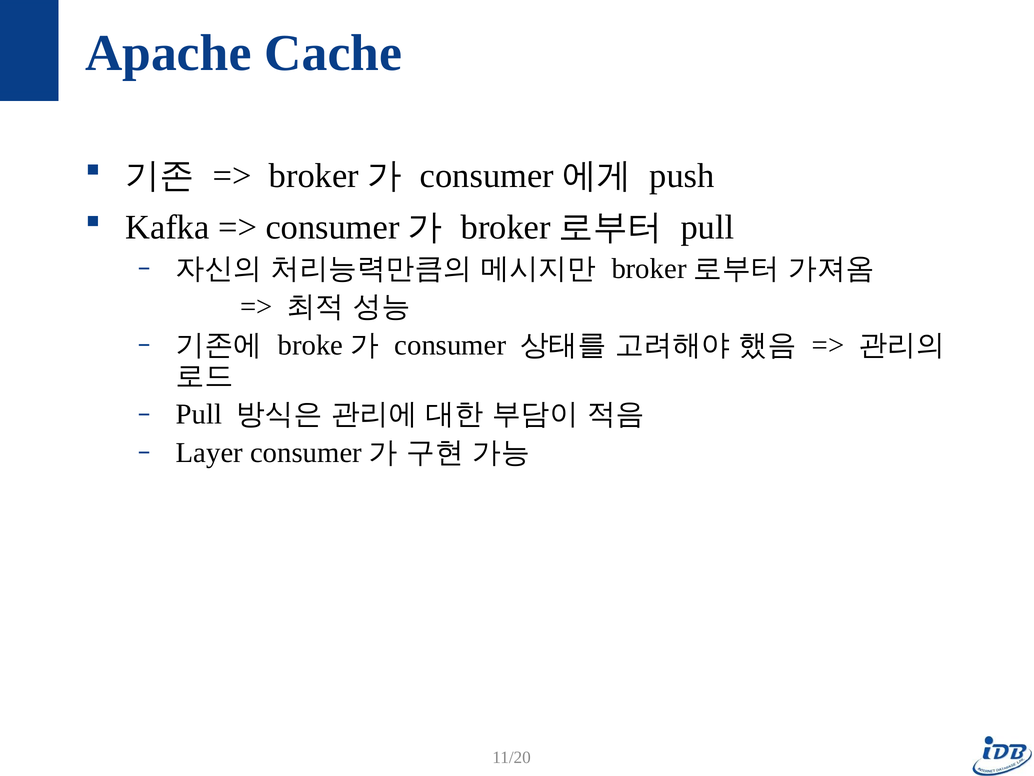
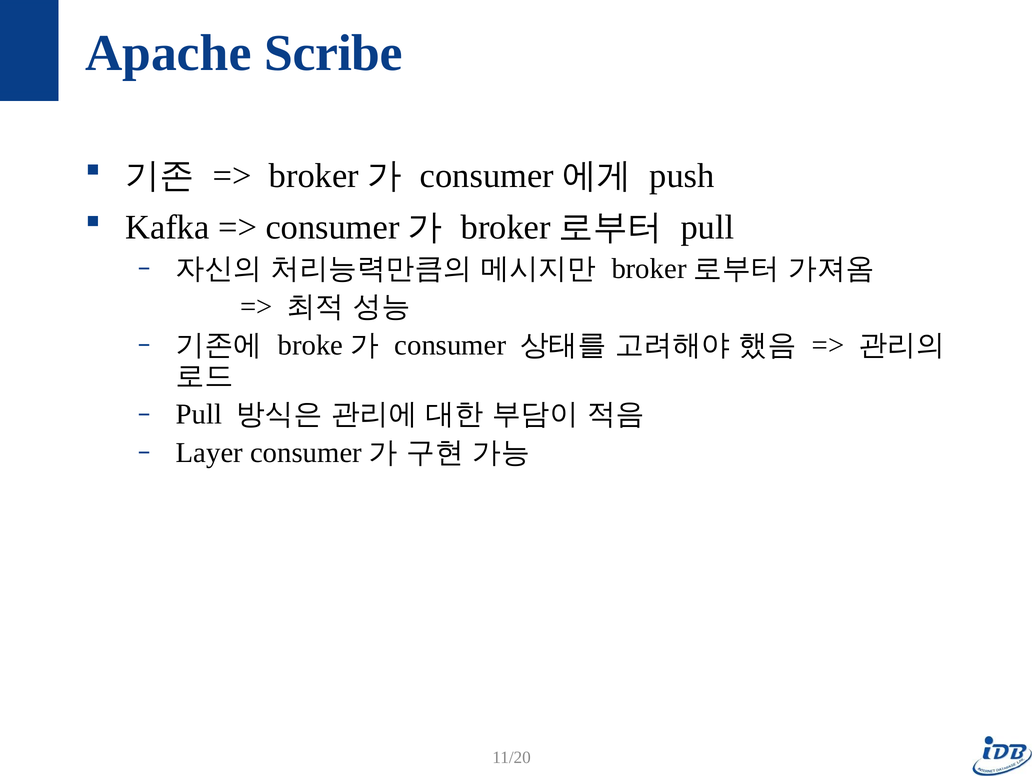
Cache: Cache -> Scribe (333, 53)
